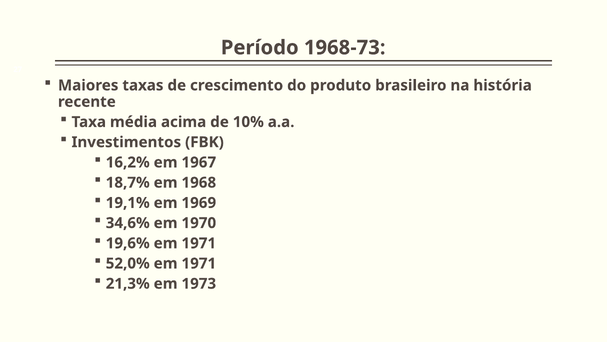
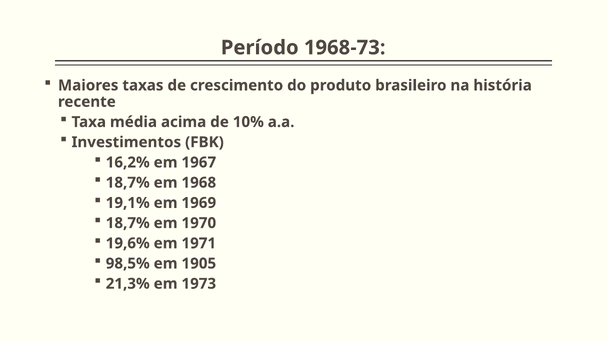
34,6%: 34,6% -> 18,7% (128, 223)
52,0%: 52,0% -> 98,5% (128, 263)
1971: 1971 -> 1905 (199, 263)
